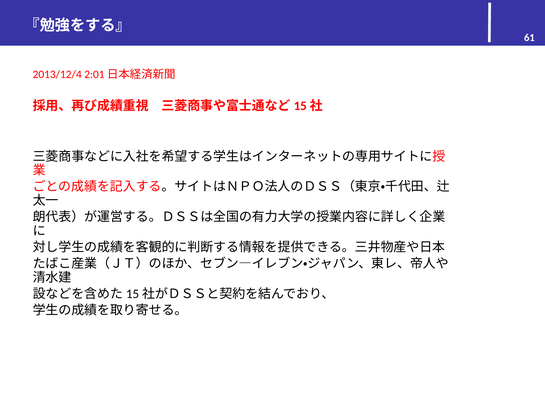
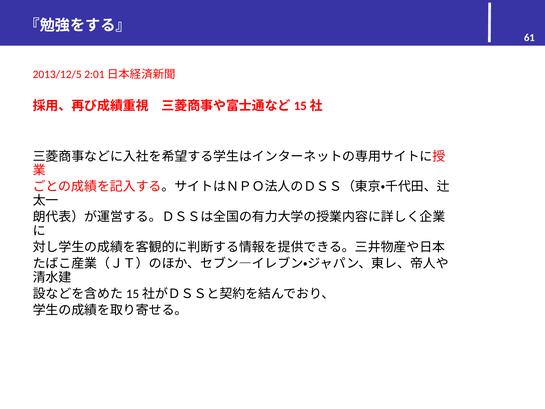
2013/12/4: 2013/12/4 -> 2013/12/5 (57, 74)
